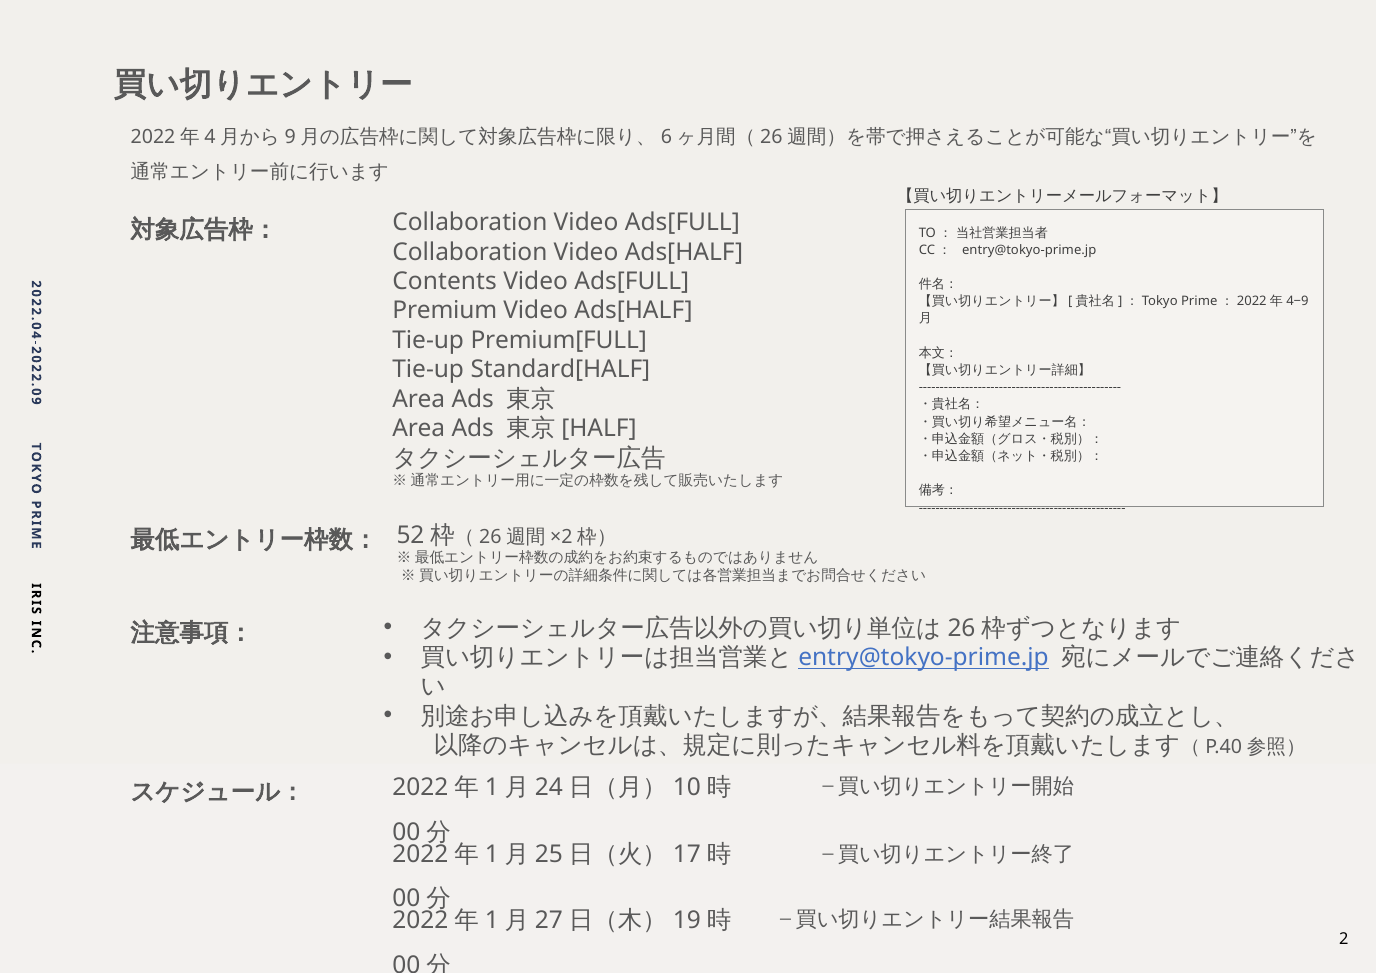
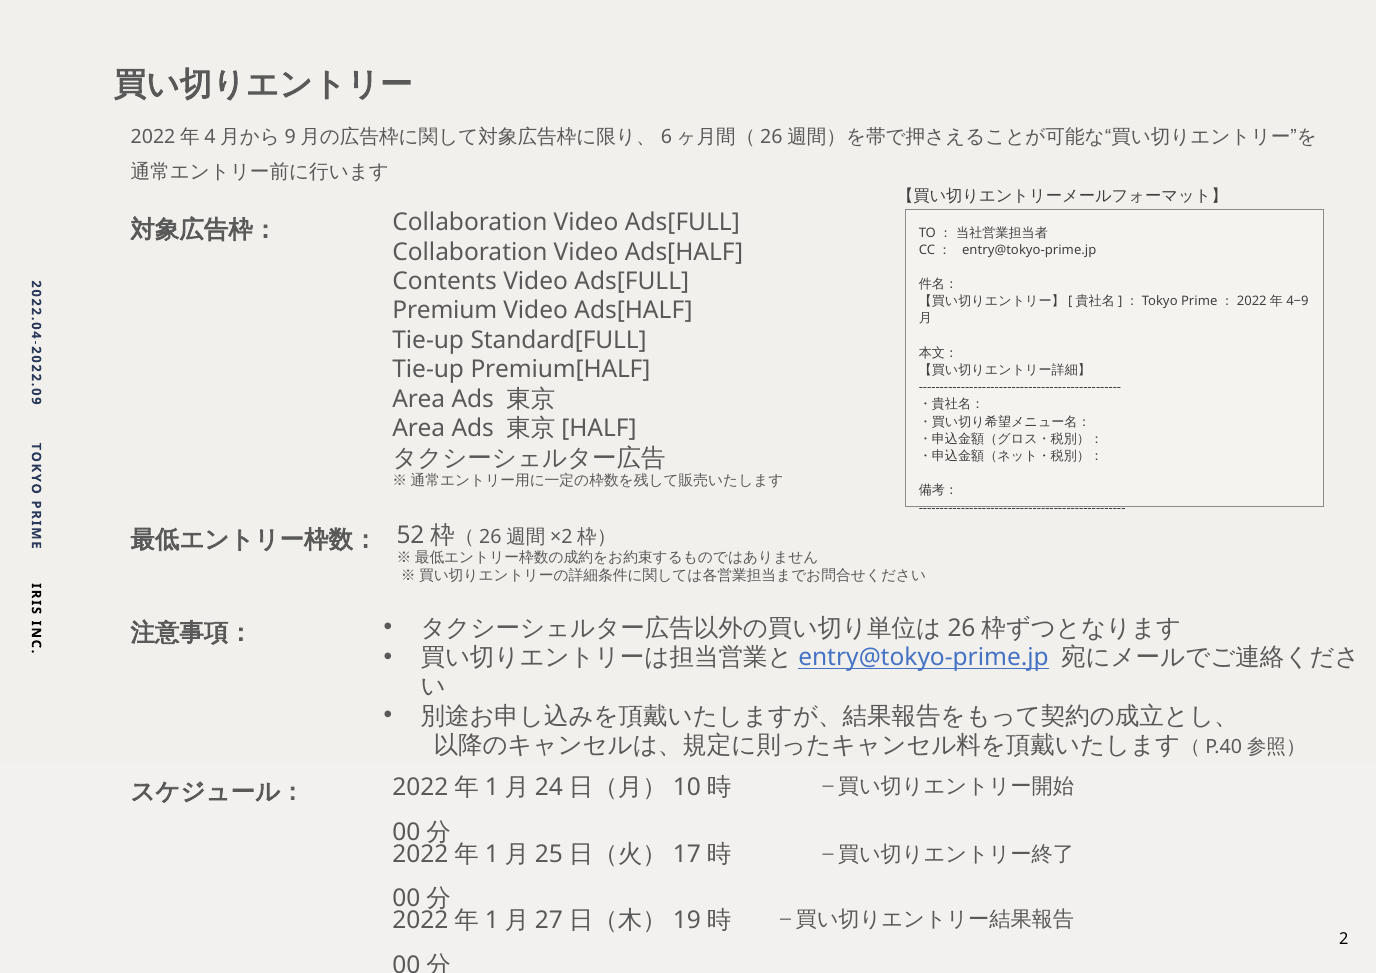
Premium[FULL: Premium[FULL -> Standard[FULL (559, 340)
Standard[HALF: Standard[HALF -> Premium[HALF (560, 370)
